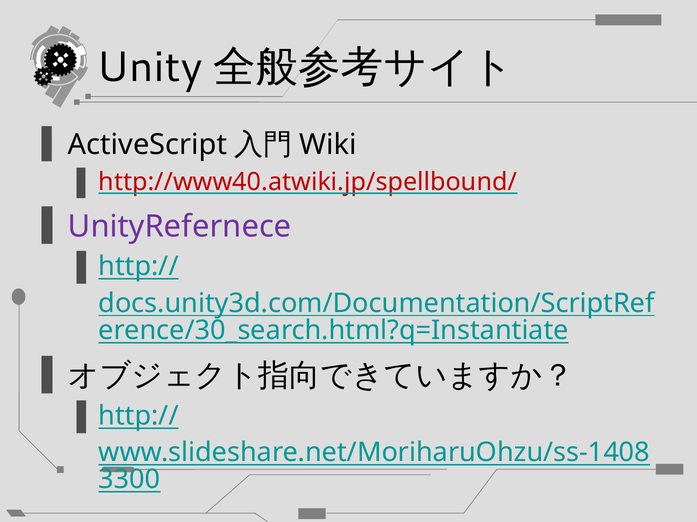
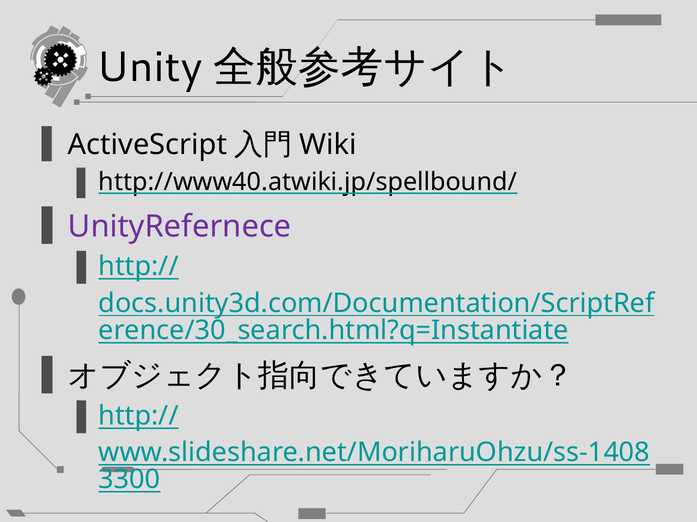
http://www40.atwiki.jp/spellbound/ colour: red -> black (308, 182)
